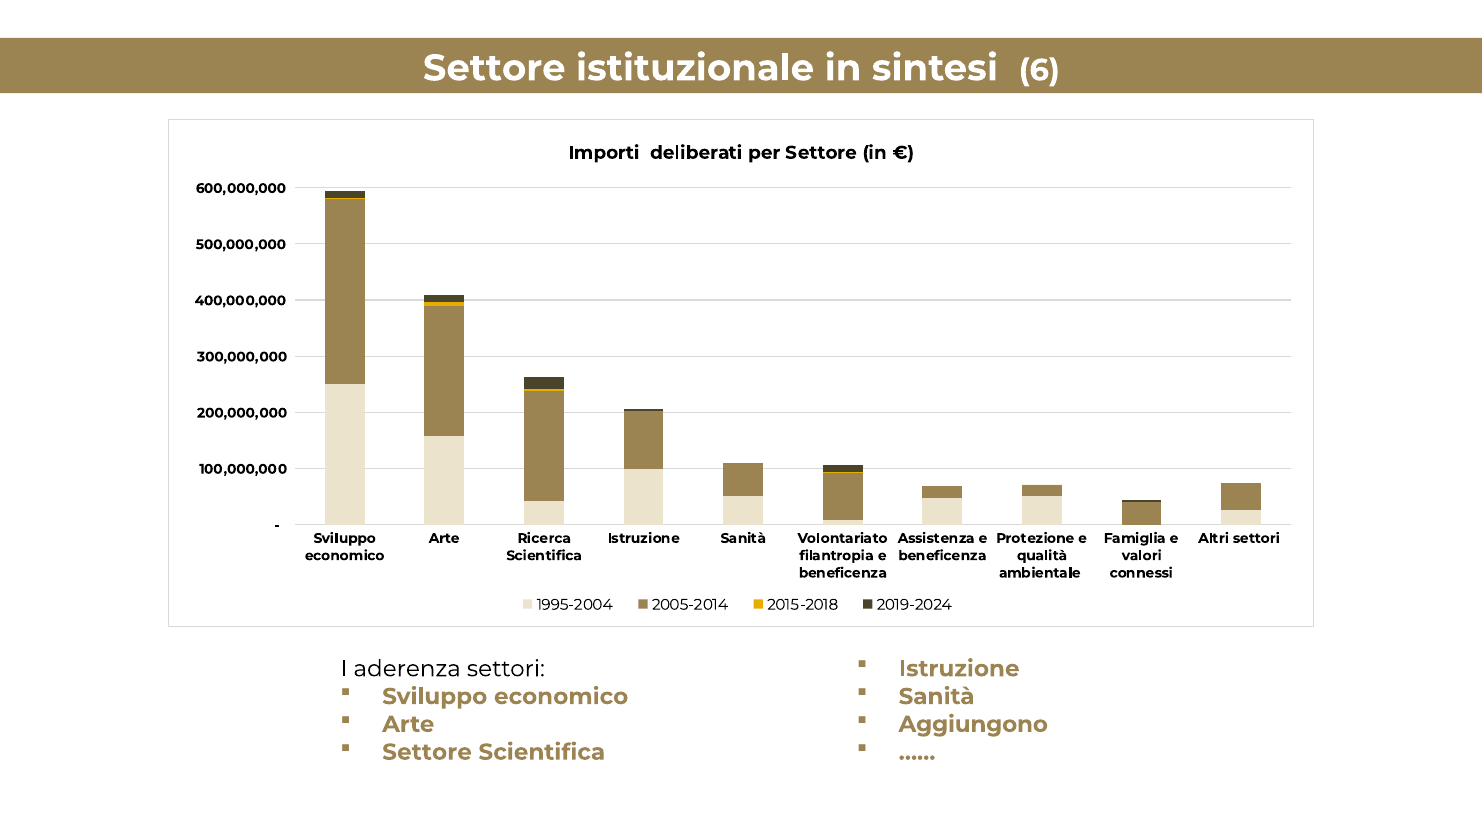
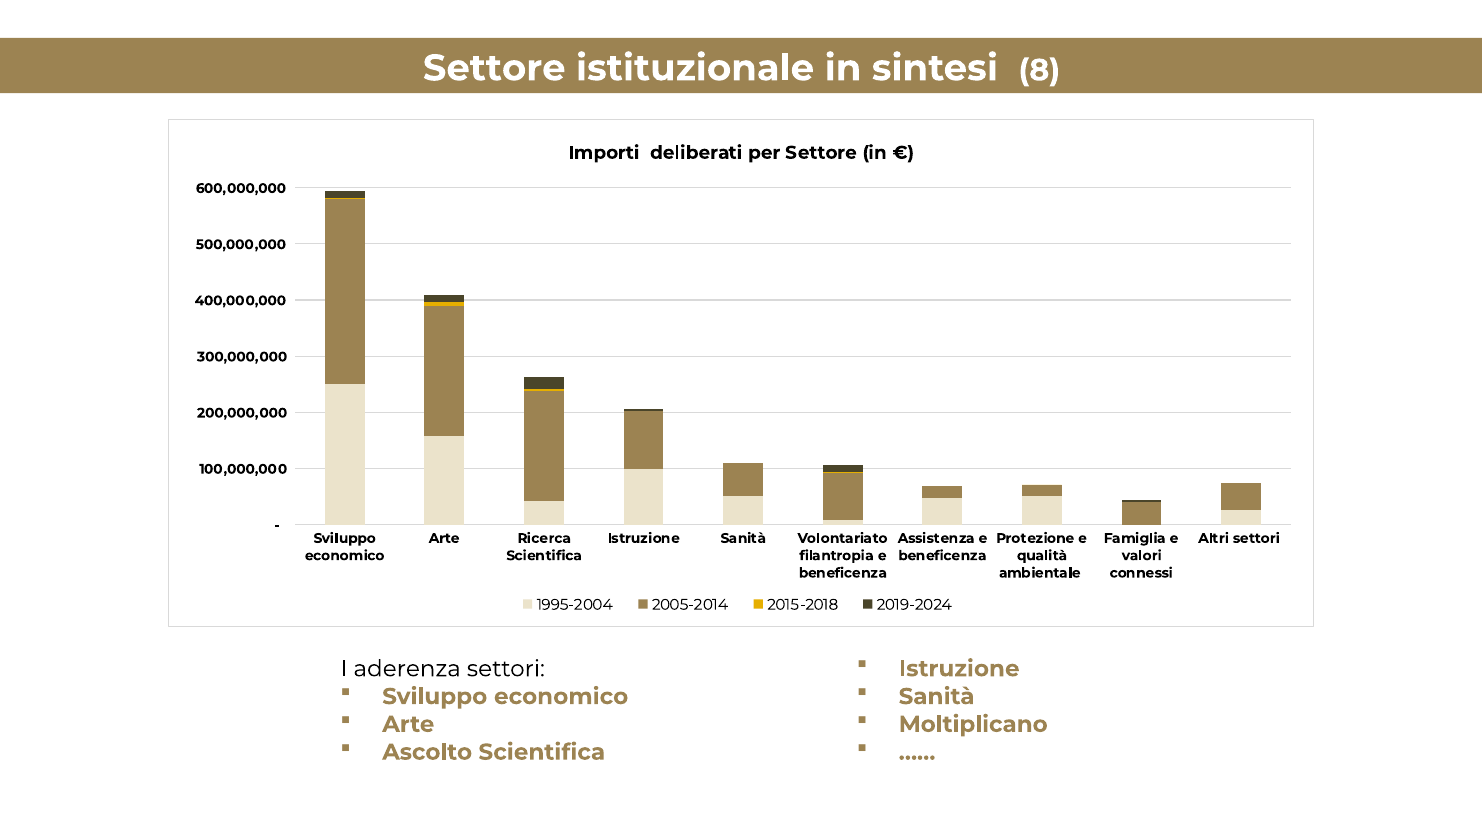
6: 6 -> 8 (1039, 70)
Aggiungono: Aggiungono -> Moltiplicano (973, 724)
Settore: Settore -> Ascolto (427, 752)
